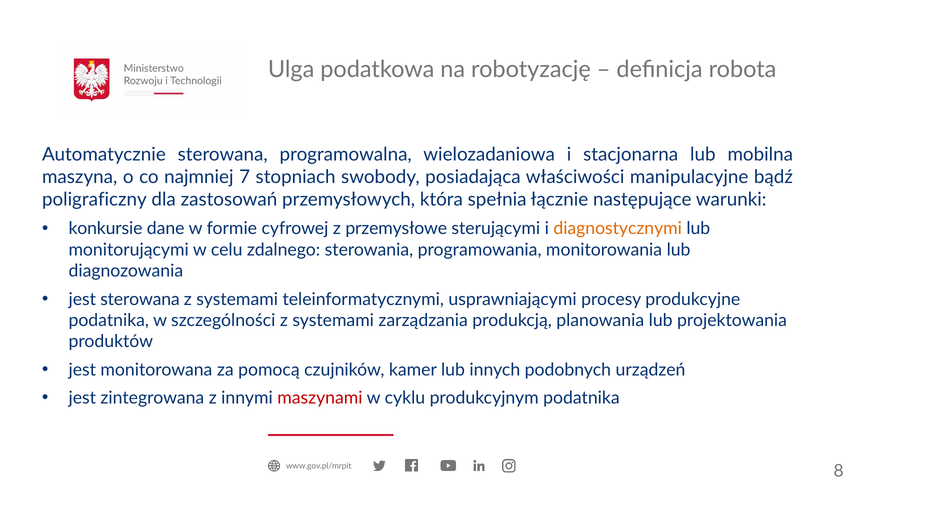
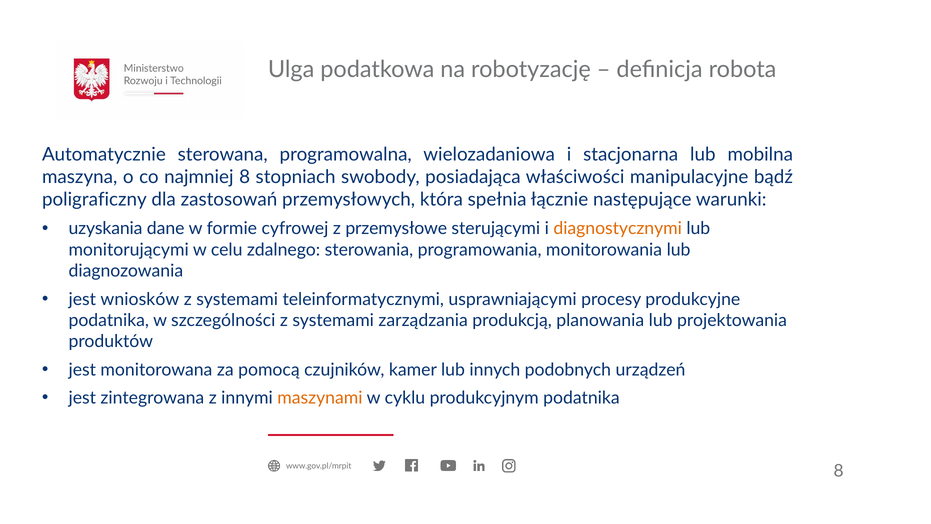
najmniej 7: 7 -> 8 (245, 177)
konkursie: konkursie -> uzyskania (105, 229)
jest sterowana: sterowana -> wniosków (140, 299)
maszynami colour: red -> orange (320, 398)
